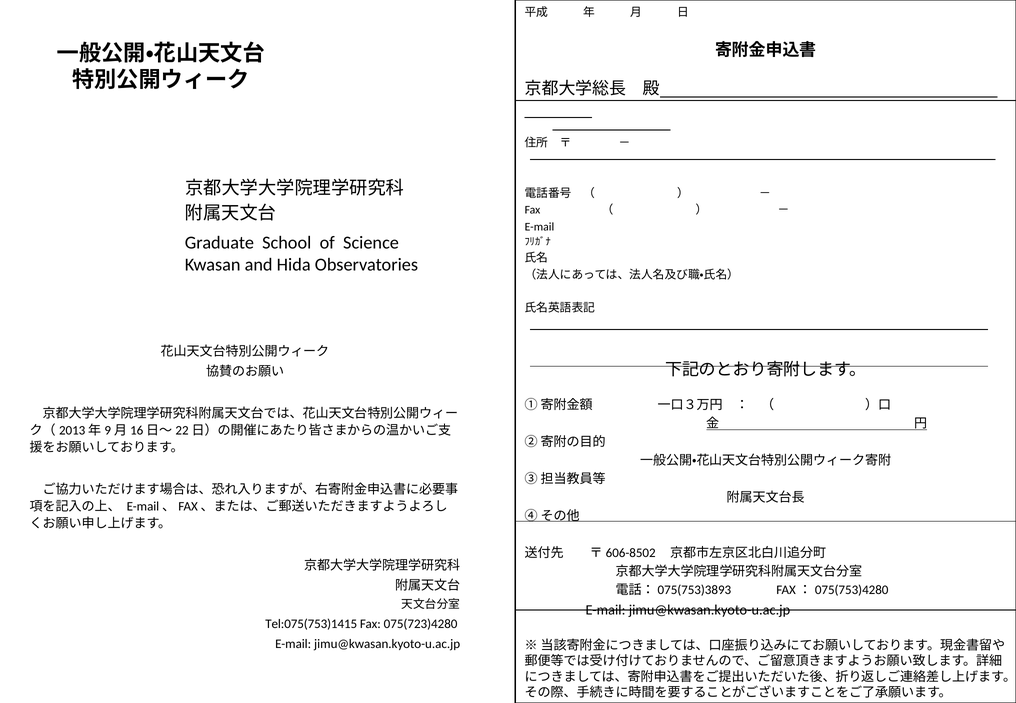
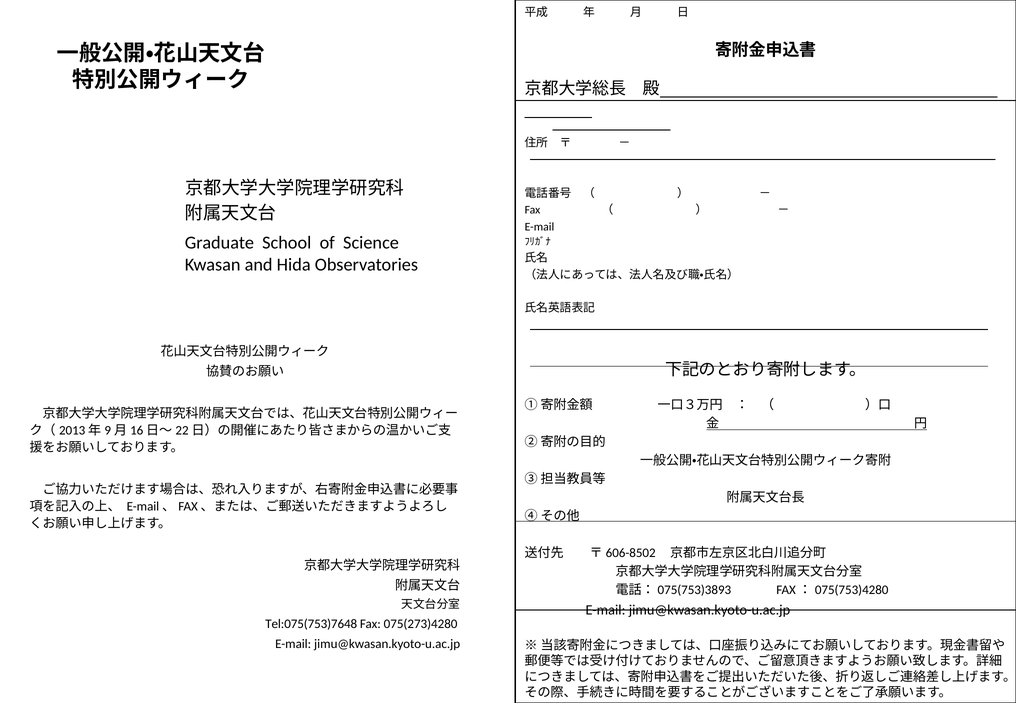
Tel:075(753)1415: Tel:075(753)1415 -> Tel:075(753)7648 (311, 624)
075(723)4280: 075(723)4280 -> 075(273)4280 (421, 624)
